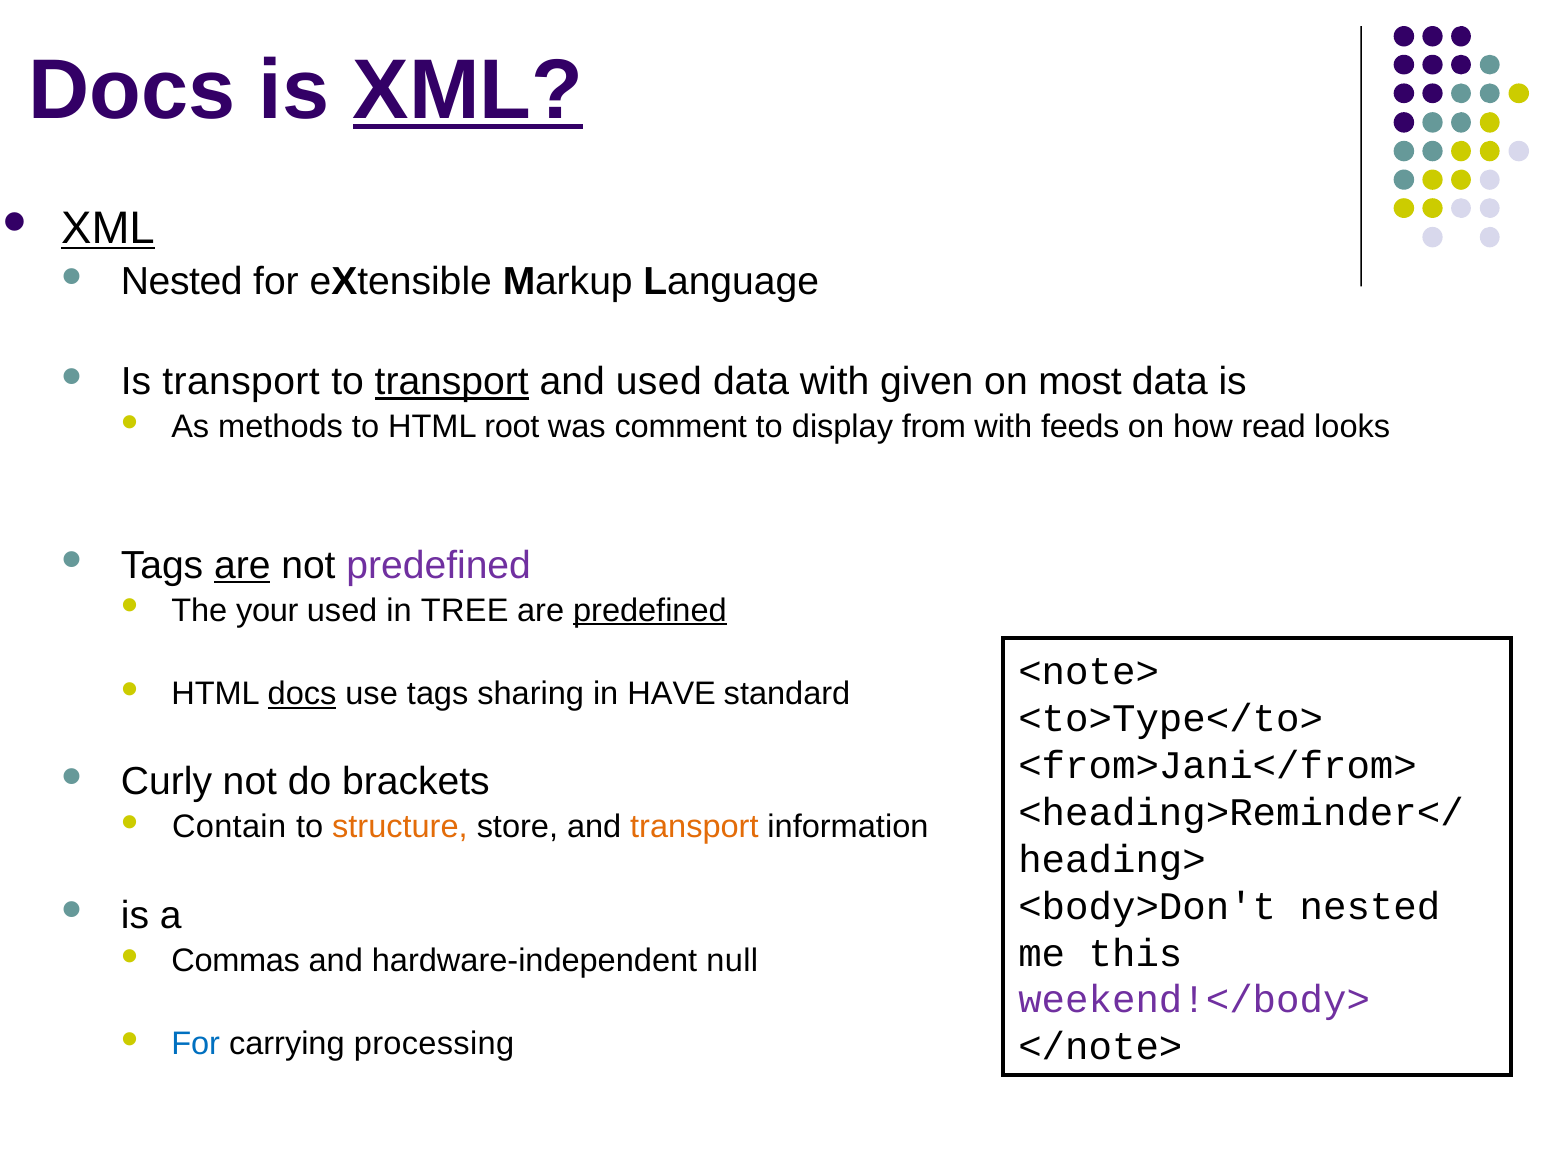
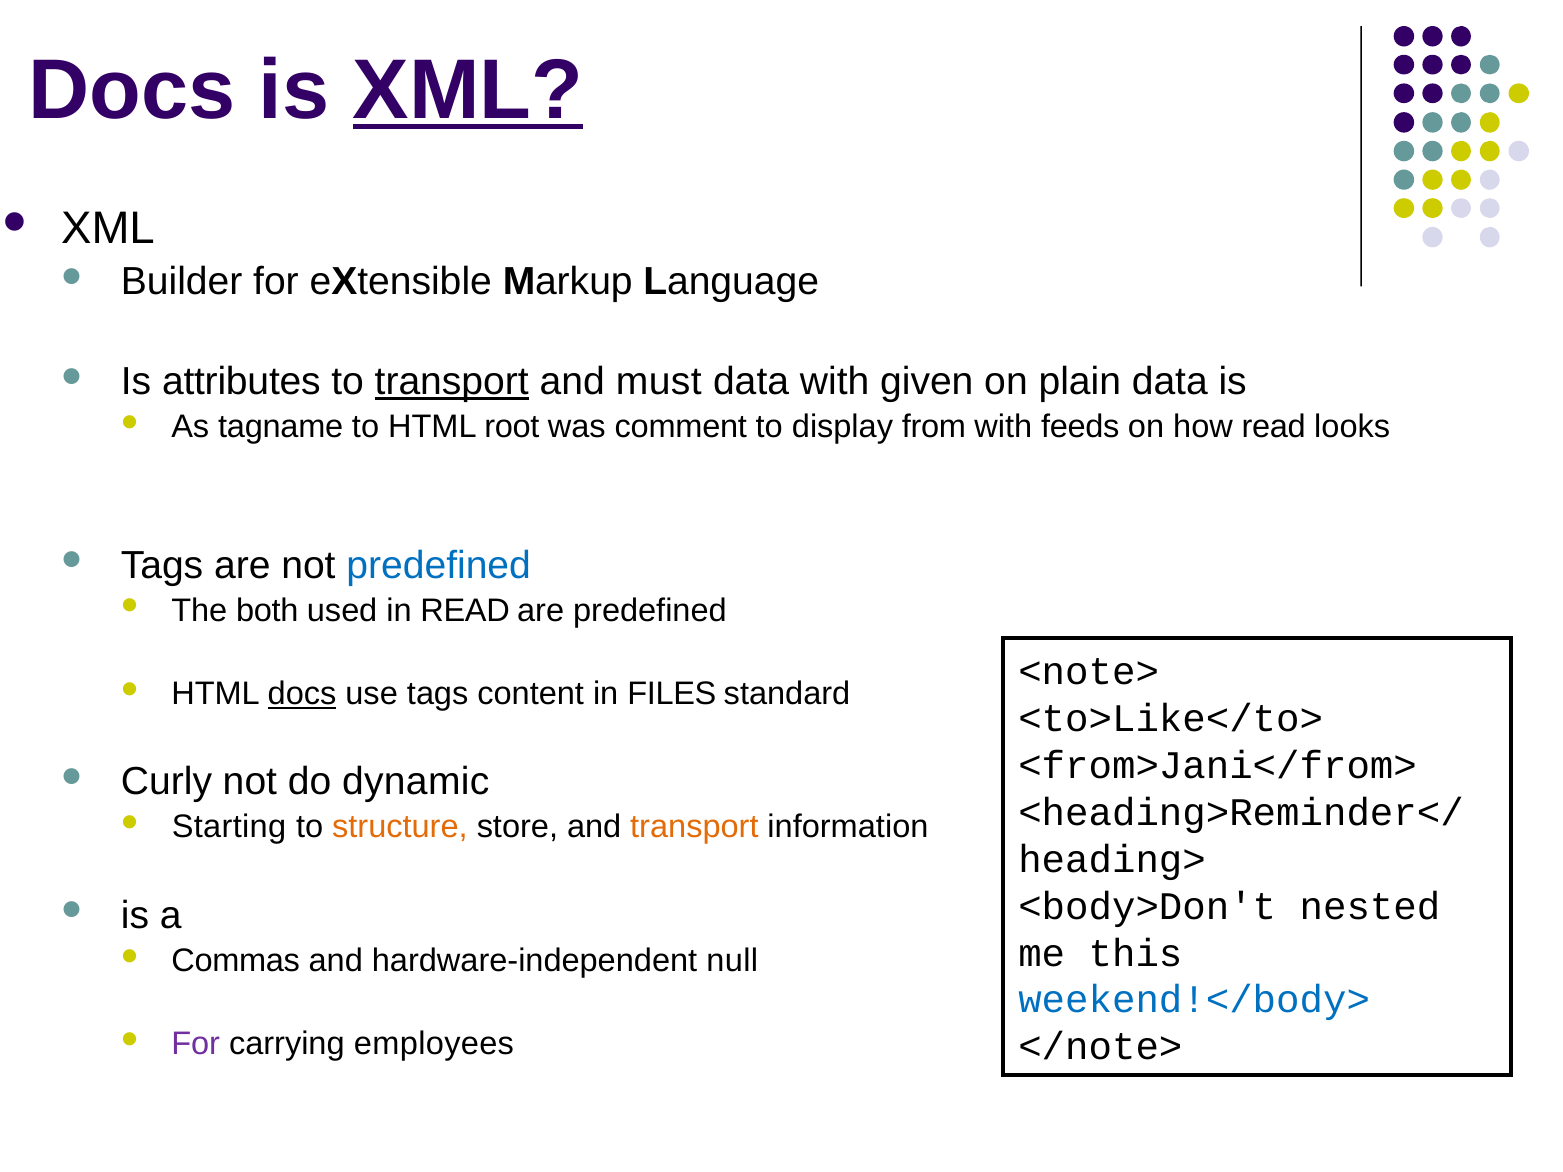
XML underline: present -> none (108, 228)
Nested: Nested -> Builder (182, 282)
Is transport: transport -> attributes (241, 382)
and used: used -> must (659, 382)
most: most -> plain (1080, 382)
methods: methods -> tagname (281, 427)
are underline: present -> none (242, 565)
predefined colour: purple -> blue (439, 565)
your: your -> both (267, 611)
in TREE: TREE -> READ (465, 611)
predefined underline: present -> none (650, 611)
sharing: sharing -> content (531, 694)
HAVE: HAVE -> FILES (672, 694)
<to>Type</to>: <to>Type</to> -> <to>Like</to> (1171, 719)
brackets: brackets -> dynamic (416, 782)
Contain: Contain -> Starting (229, 827)
weekend!</body> colour: purple -> blue (1194, 1000)
For colour: blue -> purple (196, 1044)
processing: processing -> employees (434, 1044)
